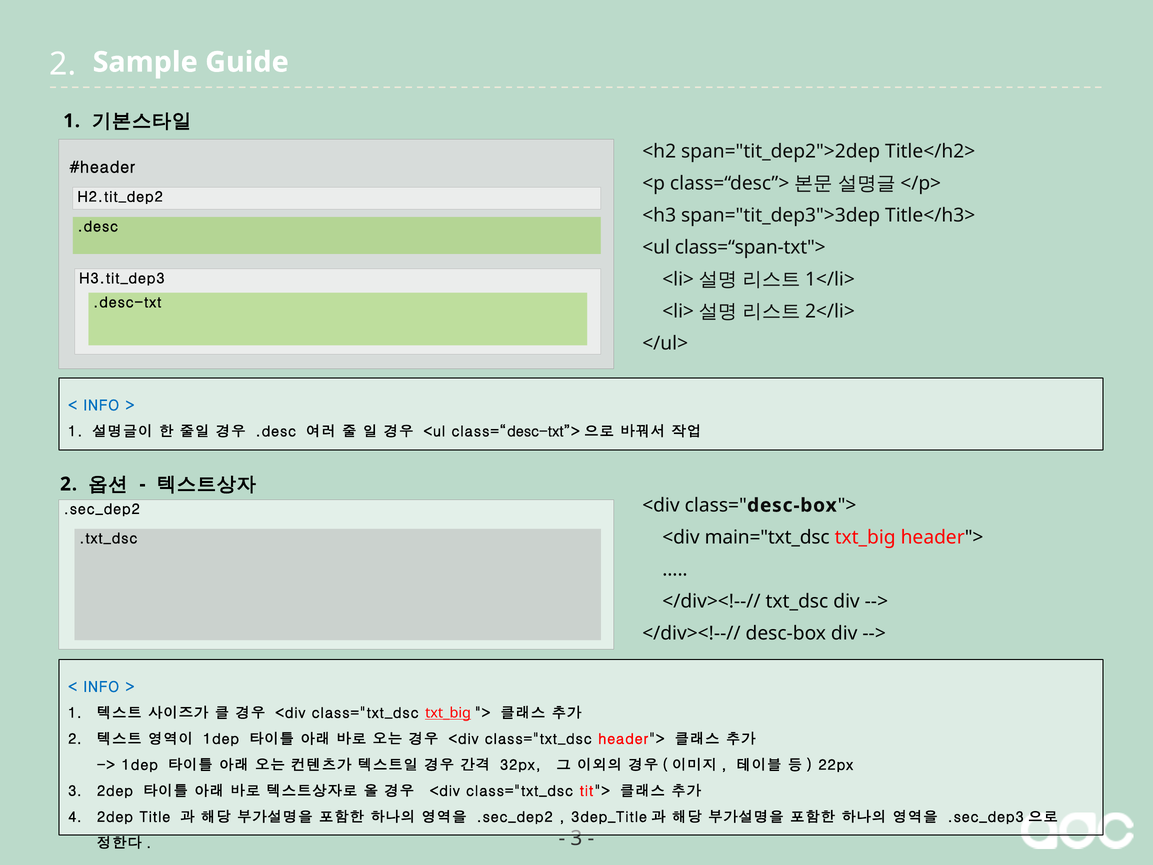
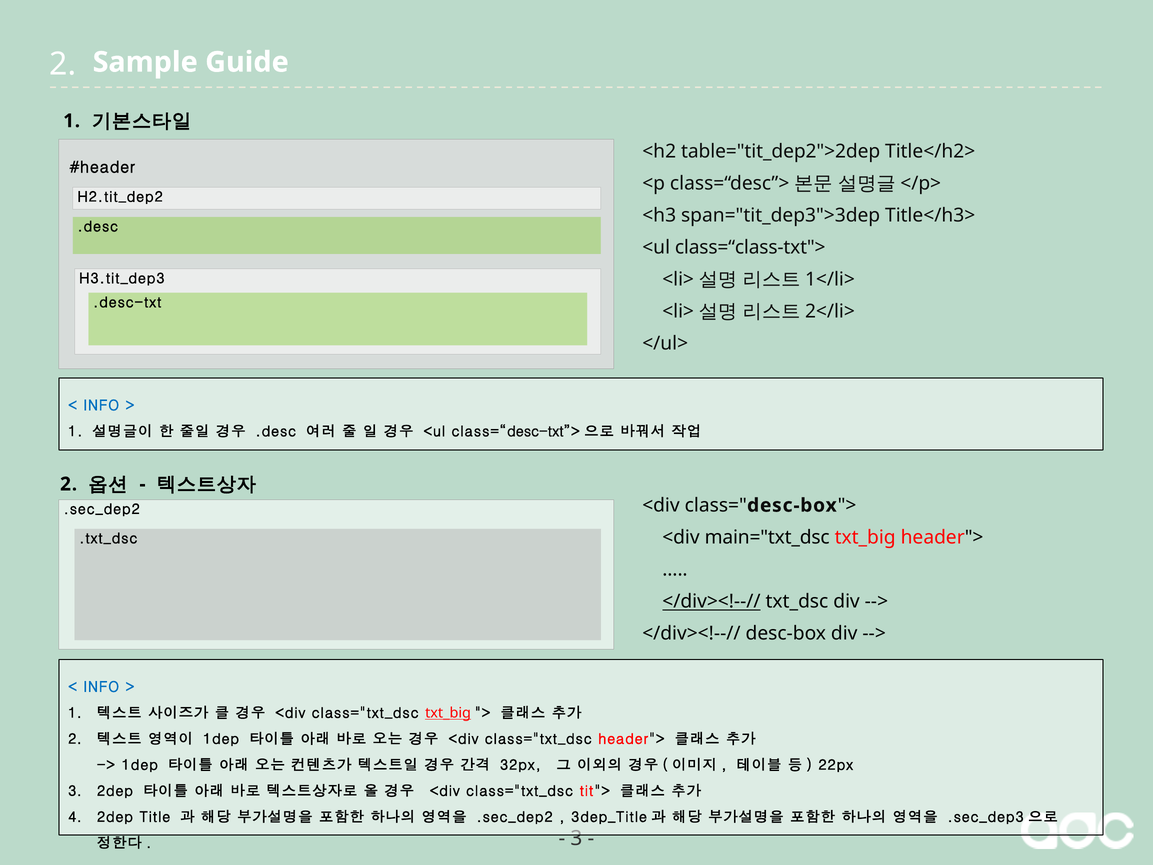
span="tit_dep2">2dep: span="tit_dep2">2dep -> table="tit_dep2">2dep (781, 151)
class=“span-txt">: class=“span-txt"> -> class=“class-txt"> (750, 247)
</div><!--// underline: none -> present (711, 601)
